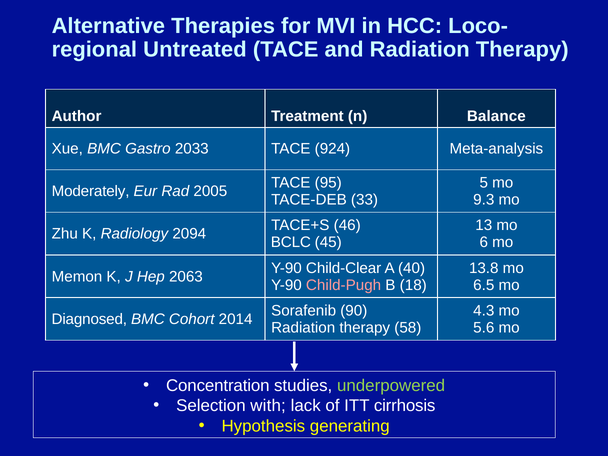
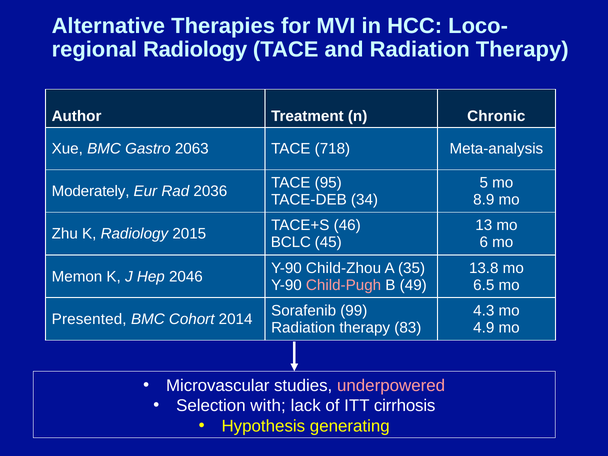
Untreated: Untreated -> Radiology (195, 50)
Balance: Balance -> Chronic (496, 116)
2033: 2033 -> 2063 (192, 149)
924: 924 -> 718 (332, 149)
2005: 2005 -> 2036 (210, 191)
33: 33 -> 34 (365, 200)
9.3: 9.3 -> 8.9 (484, 200)
2094: 2094 -> 2015 (189, 234)
Child-Clear: Child-Clear -> Child-Zhou (344, 268)
40: 40 -> 35 (412, 268)
2063: 2063 -> 2046 (186, 277)
18: 18 -> 49 (413, 285)
90: 90 -> 99 (354, 311)
Diagnosed: Diagnosed -> Presented (89, 319)
58: 58 -> 83 (408, 328)
5.6: 5.6 -> 4.9 (484, 328)
Concentration: Concentration -> Microvascular (218, 385)
underpowered colour: light green -> pink (391, 385)
